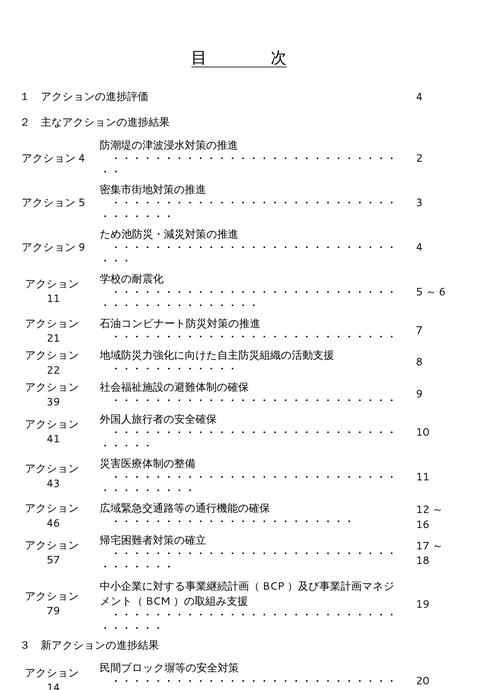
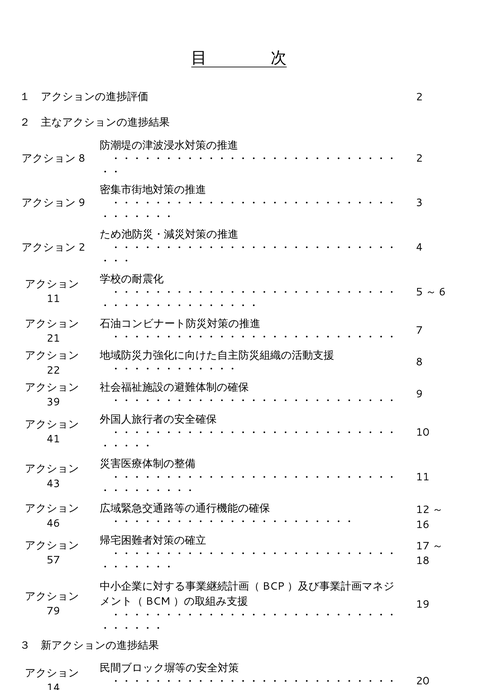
4: 4 -> 2 (419, 97)
4: 4 -> 8 (82, 158)
5: 5 -> 9 (82, 203)
9: 9 -> 2 (82, 248)
